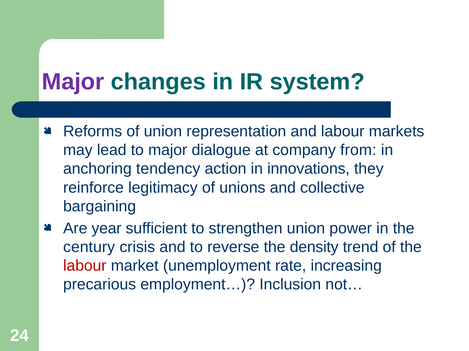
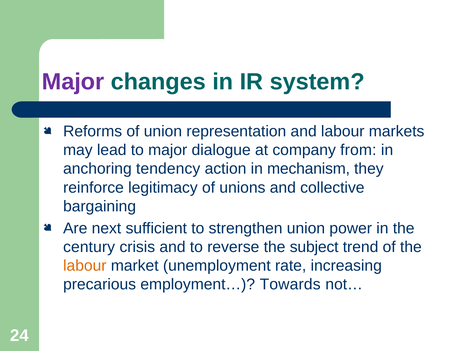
innovations: innovations -> mechanism (309, 169)
year: year -> next (106, 229)
density: density -> subject (314, 247)
labour colour: red -> orange (85, 266)
Inclusion: Inclusion -> Towards (290, 285)
